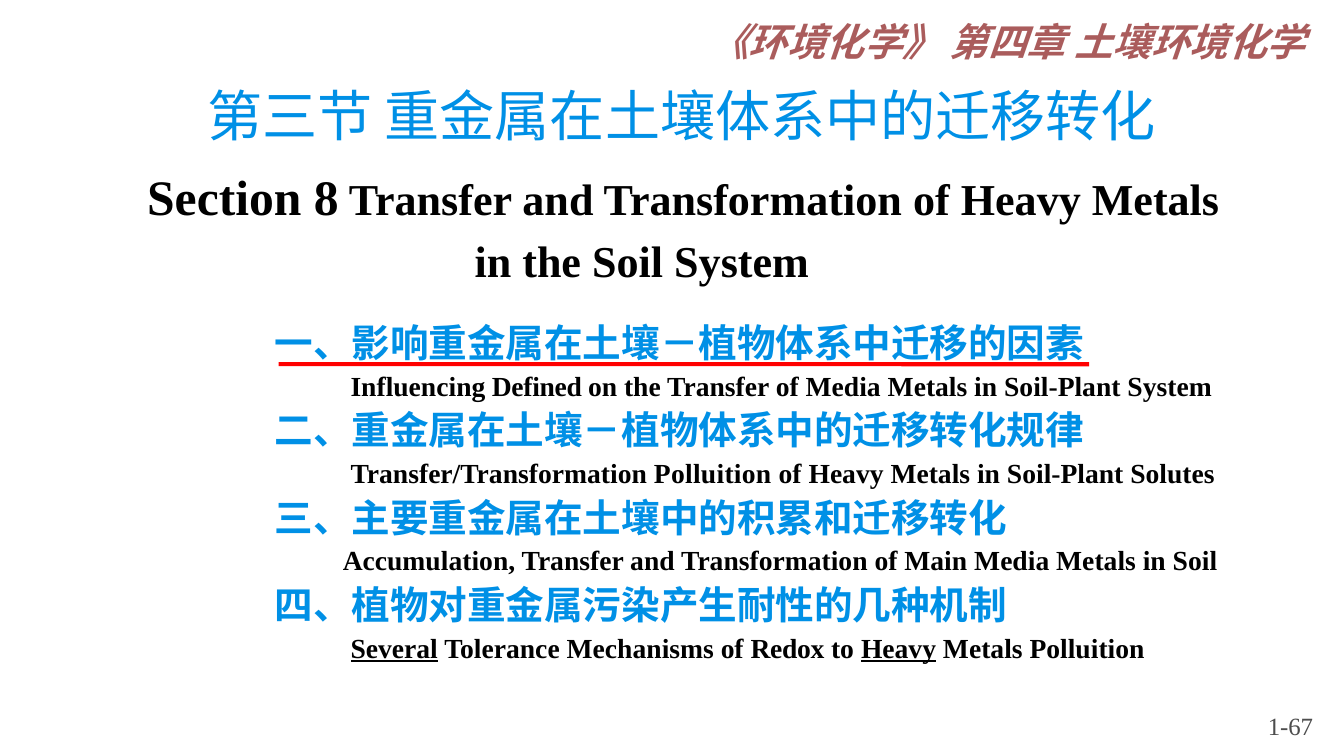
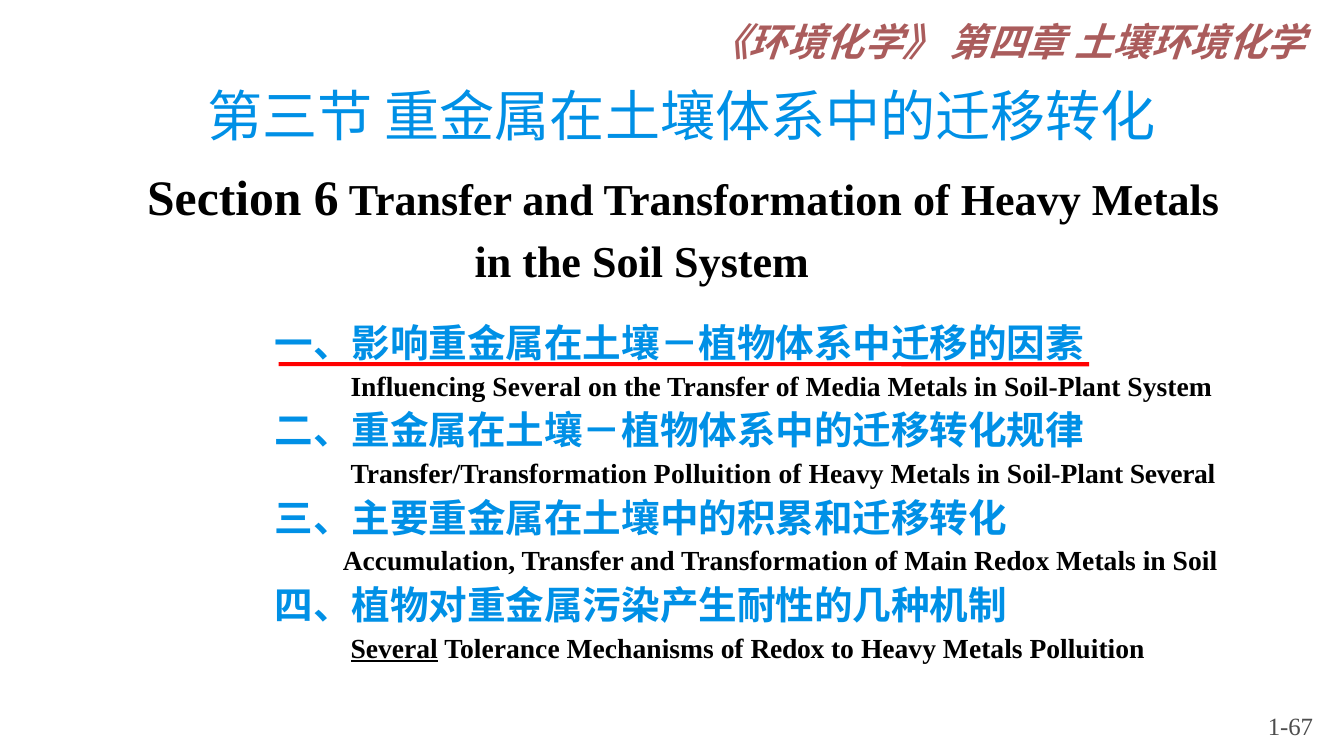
8: 8 -> 6 (326, 199)
Influencing Defined: Defined -> Several (537, 387)
Soil-Plant Solutes: Solutes -> Several (1173, 474)
Main Media: Media -> Redox (1012, 562)
Heavy underline: present -> none (899, 649)
